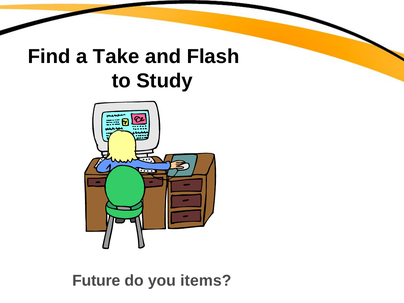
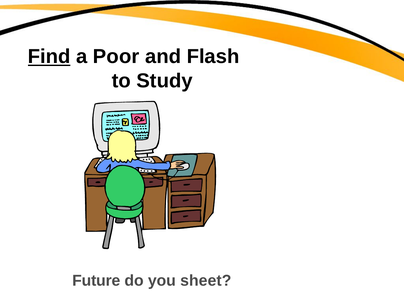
Find underline: none -> present (49, 57)
Take: Take -> Poor (116, 57)
items: items -> sheet (206, 280)
